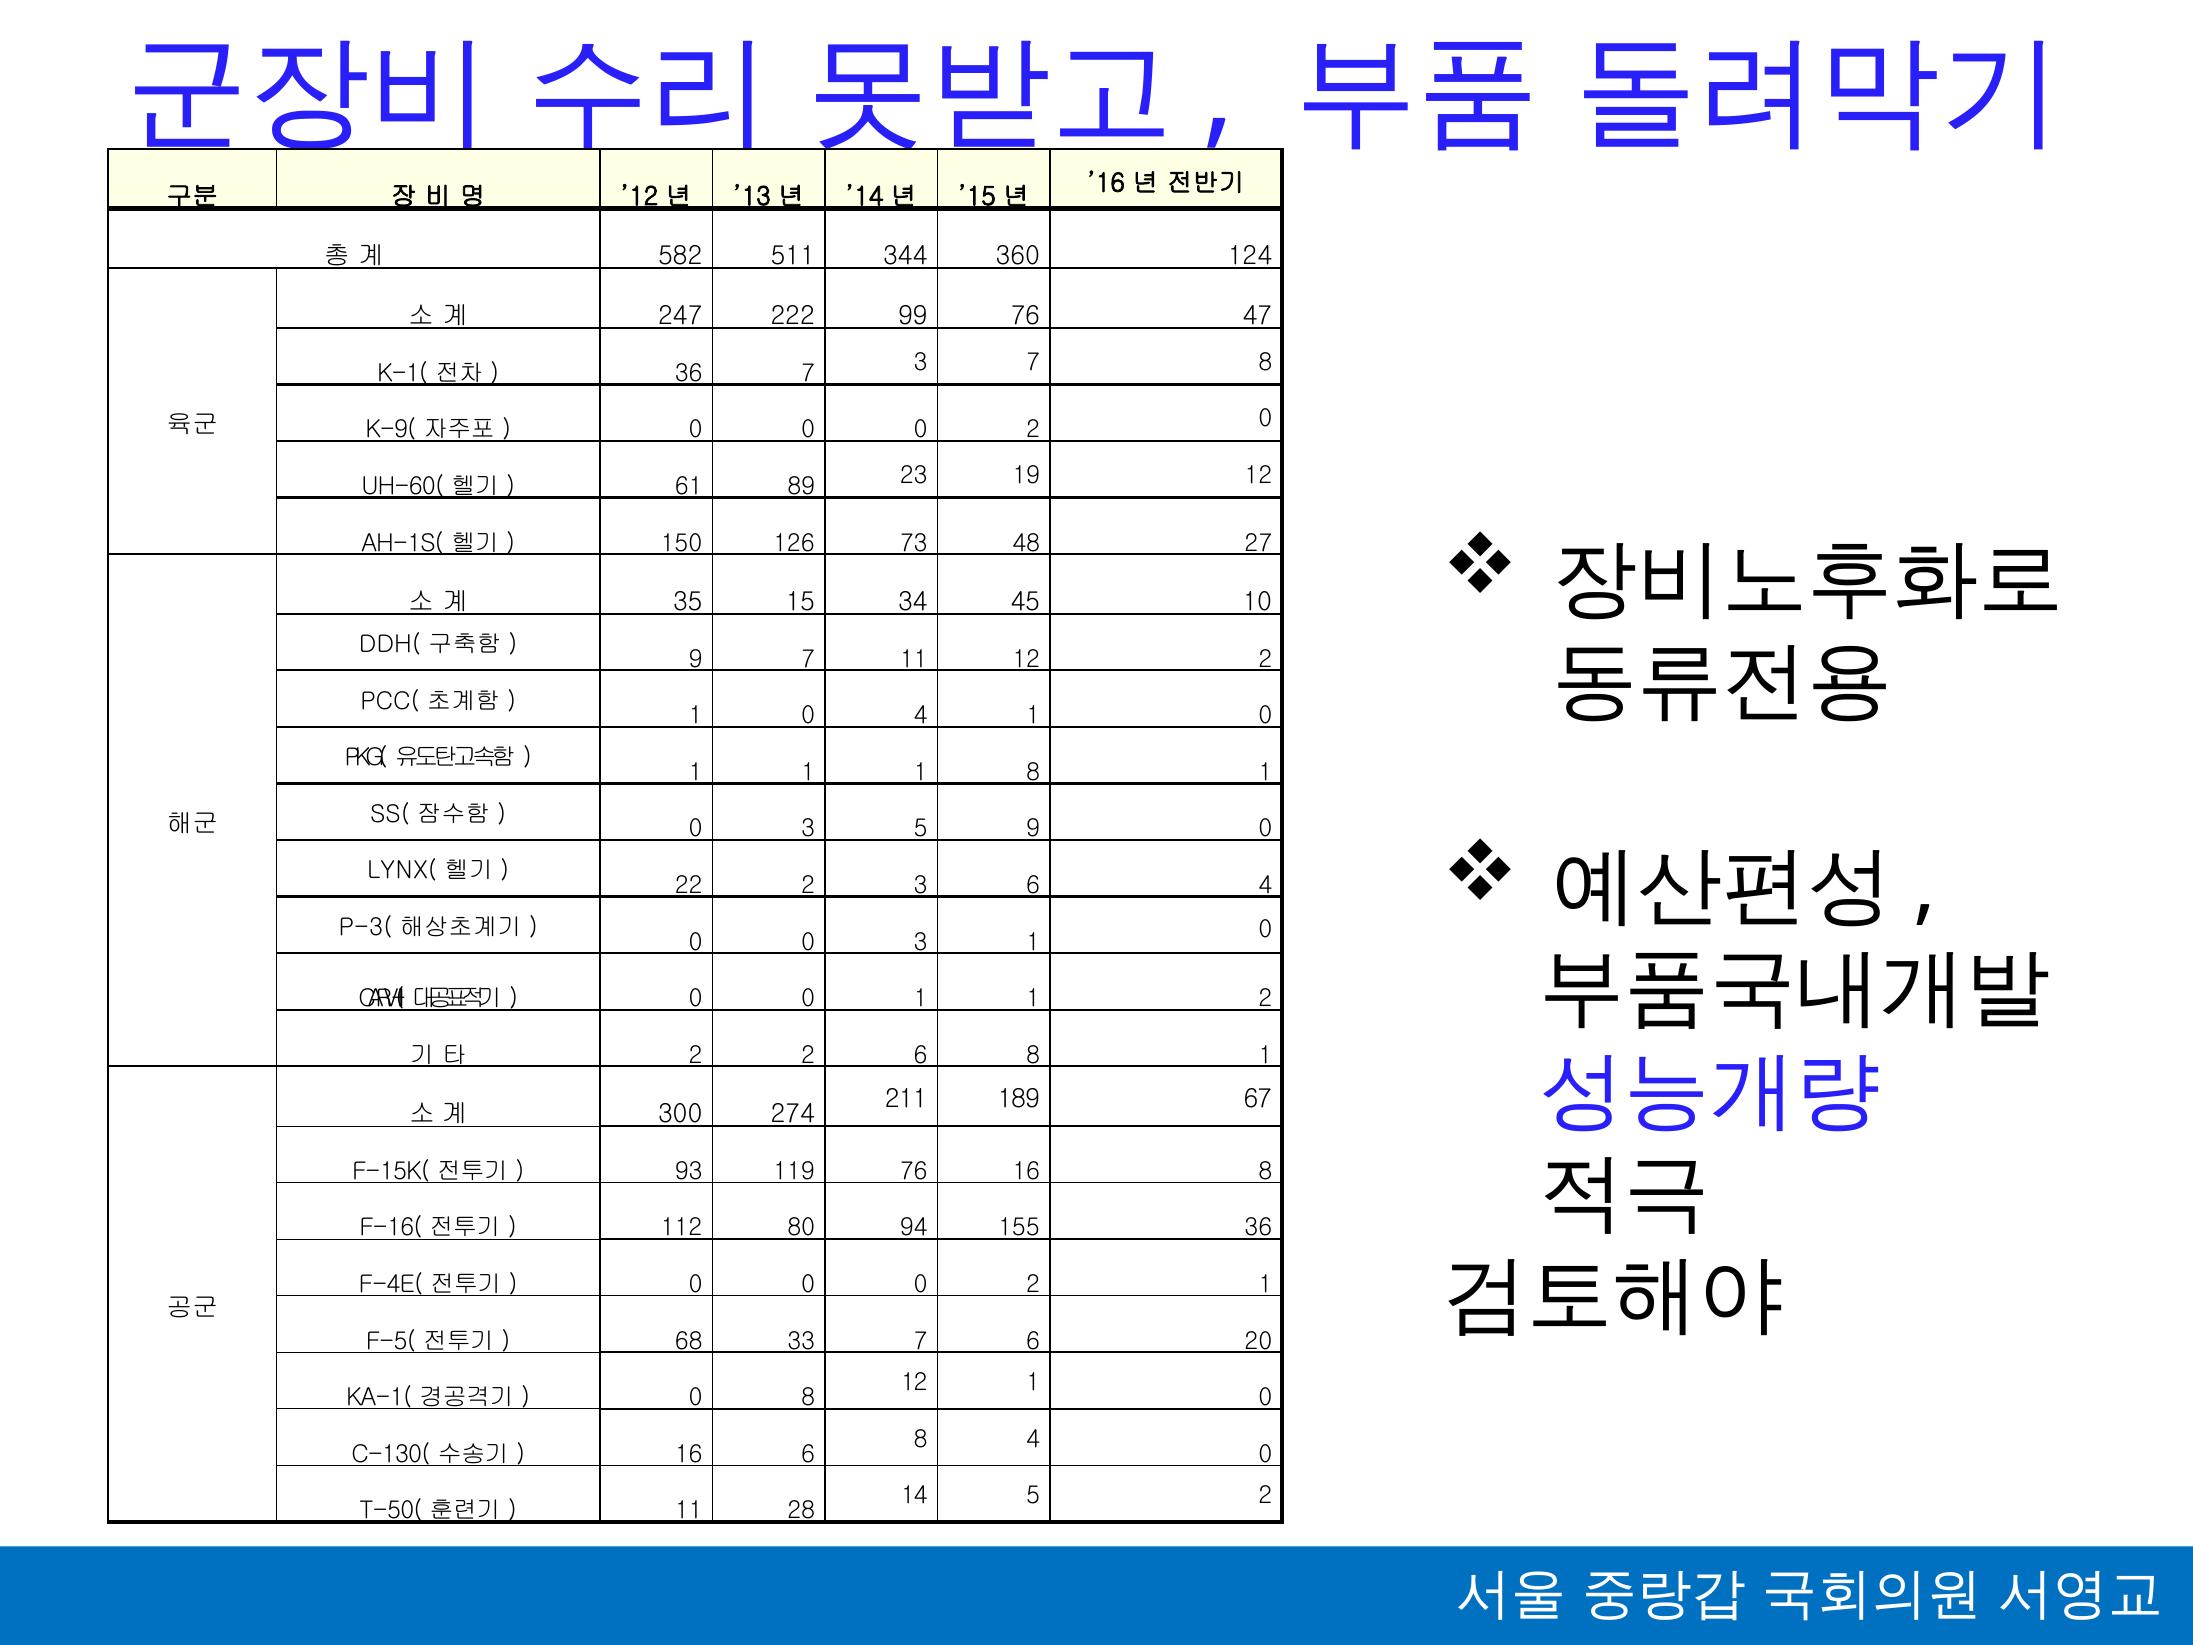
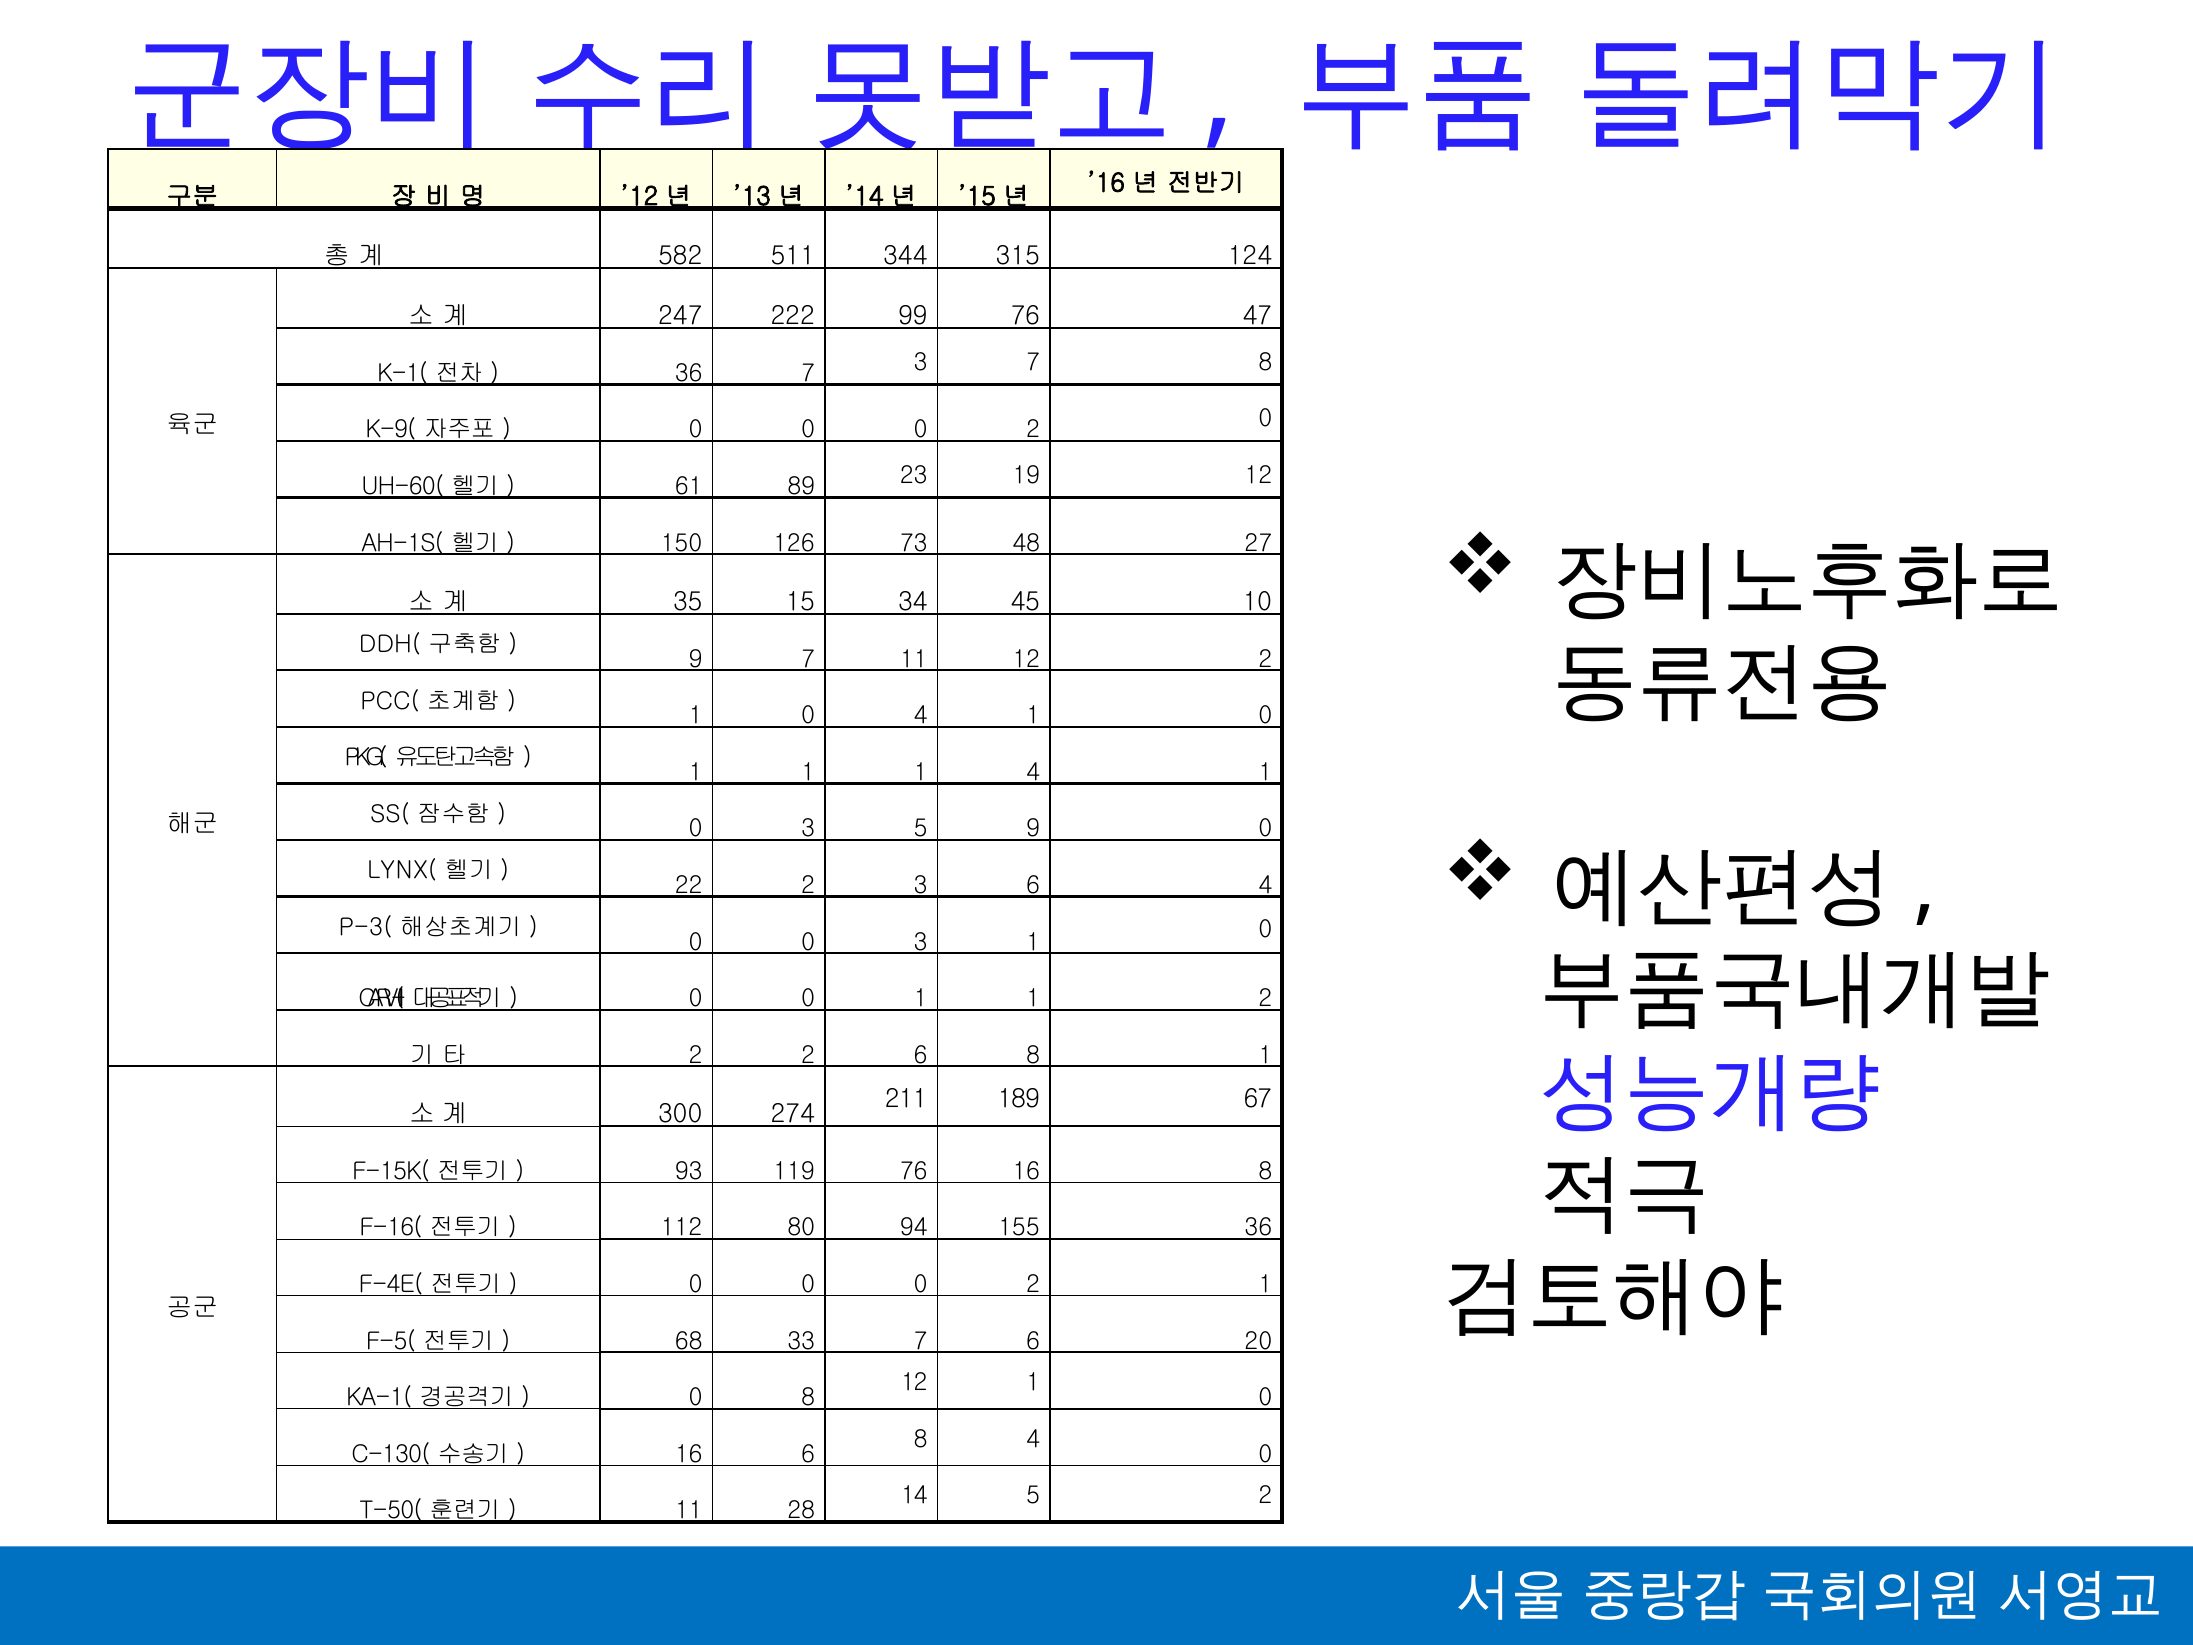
360: 360 -> 315 (1018, 256)
1 8: 8 -> 4 (1033, 772)
